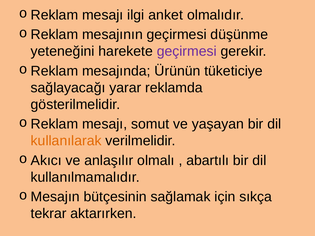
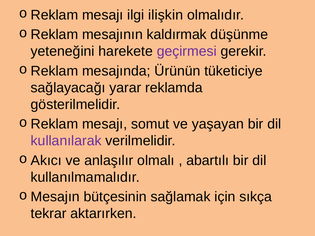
anket: anket -> ilişkin (166, 15)
mesajının geçirmesi: geçirmesi -> kaldırmak (177, 35)
kullanılarak colour: orange -> purple (66, 141)
